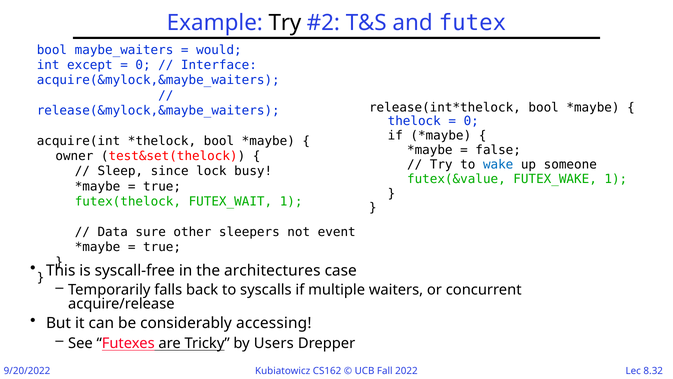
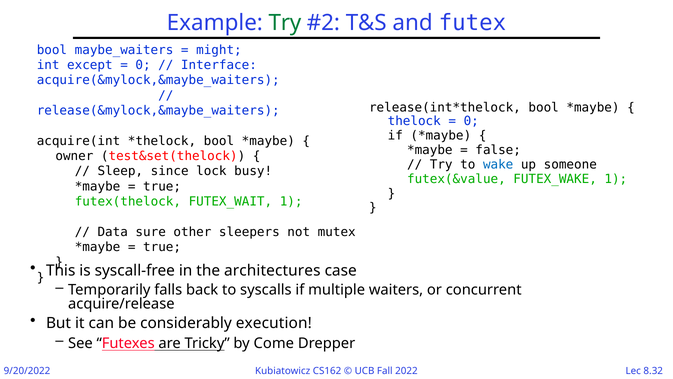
Try colour: black -> green (285, 23)
would: would -> might (219, 50)
event: event -> mutex (337, 232)
accessing: accessing -> execution (274, 323)
Users: Users -> Come (274, 343)
